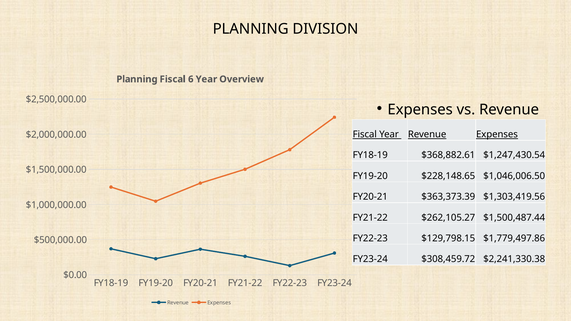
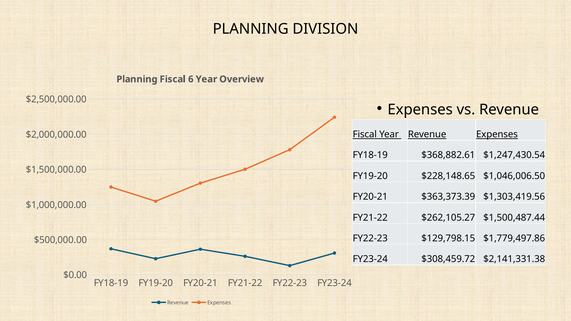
$2,241,330.38: $2,241,330.38 -> $2,141,331.38 (514, 259)
